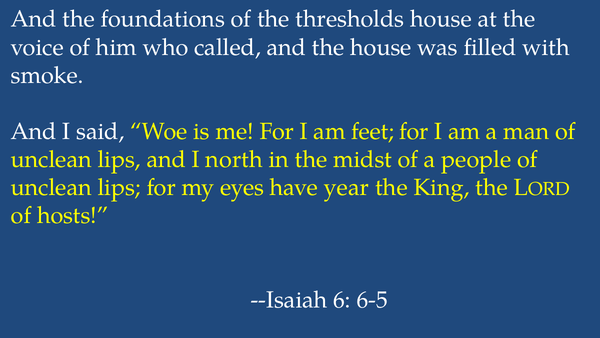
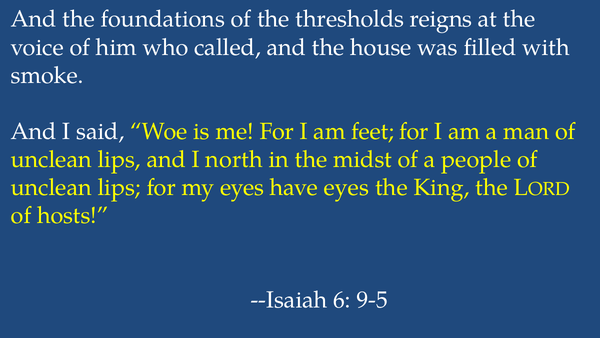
thresholds house: house -> reigns (441, 19)
have year: year -> eyes (346, 187)
6-5: 6-5 -> 9-5 (372, 299)
